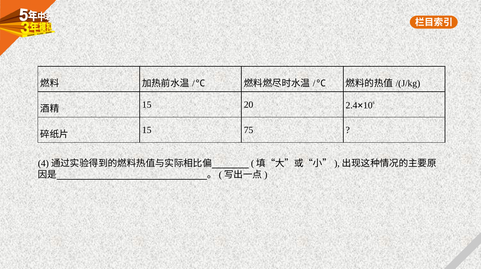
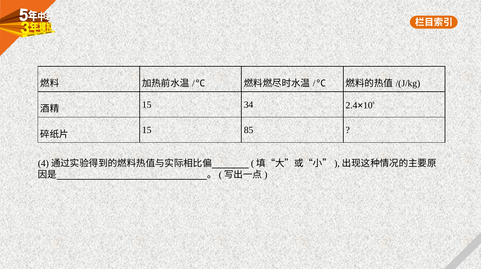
20: 20 -> 34 (249, 105)
75: 75 -> 85 (249, 130)
